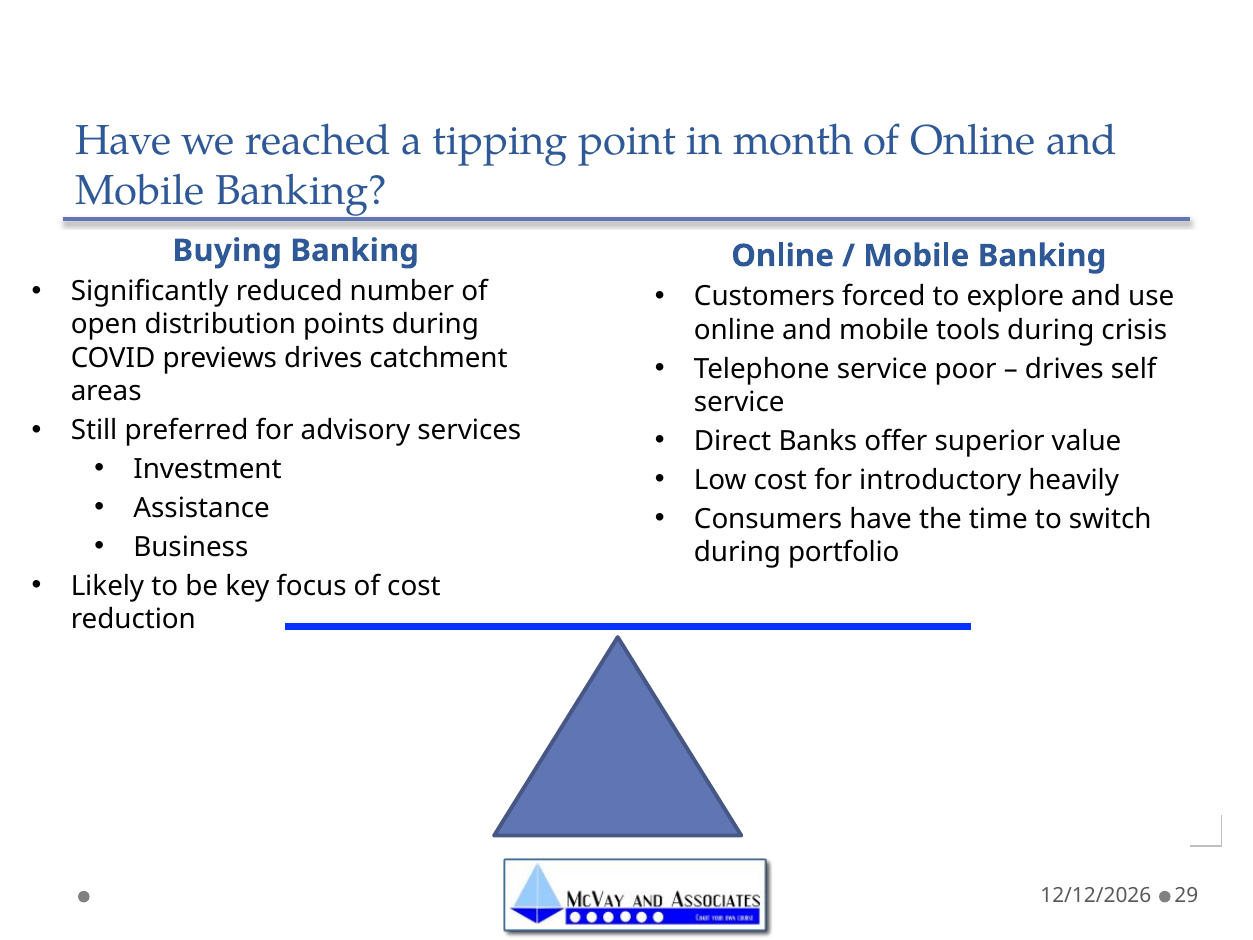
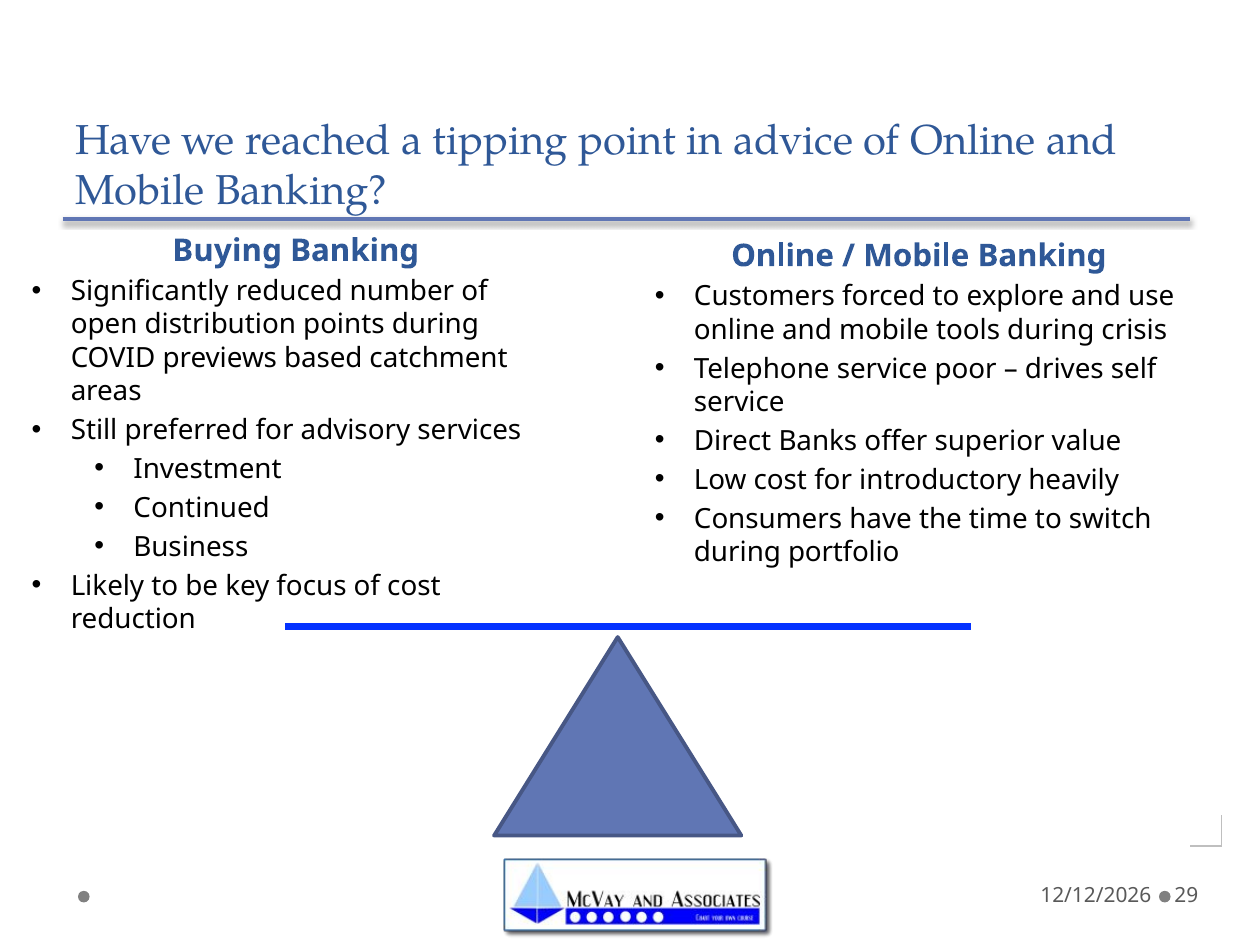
month: month -> advice (793, 141)
previews drives: drives -> based (323, 358)
Assistance: Assistance -> Continued (202, 508)
